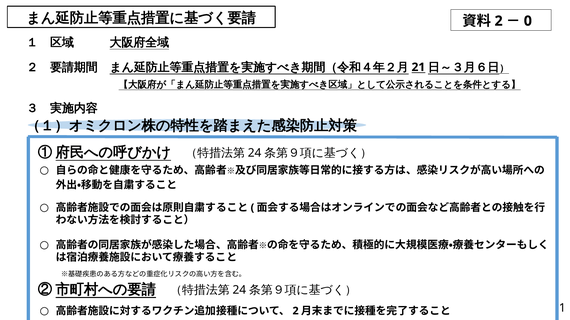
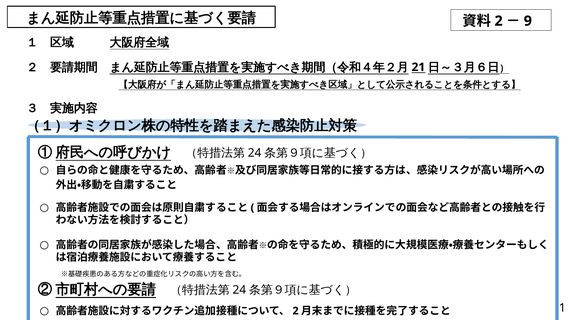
0: 0 -> 9 (528, 21)
